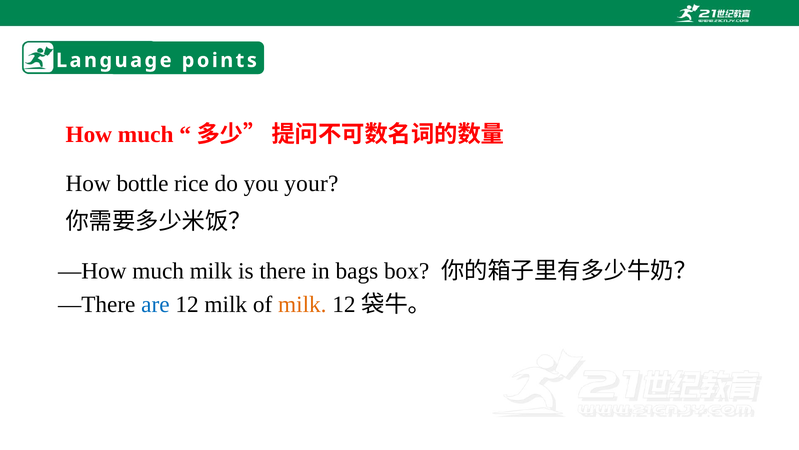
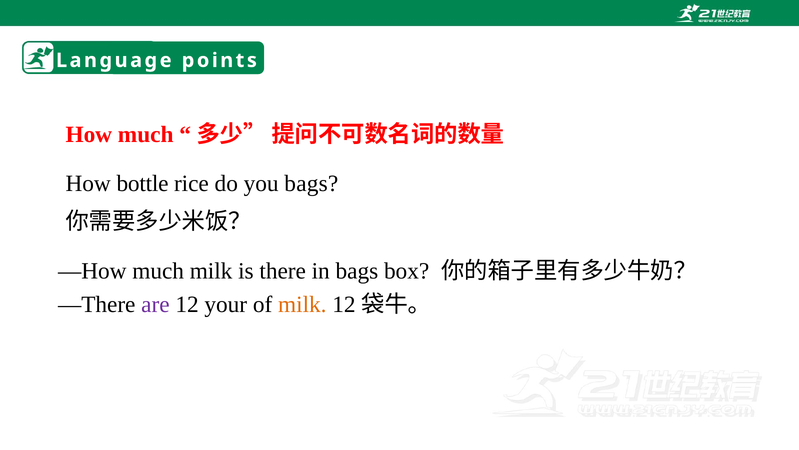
you your: your -> bags (311, 184)
are colour: blue -> purple (155, 304)
12 milk: milk -> your (226, 304)
